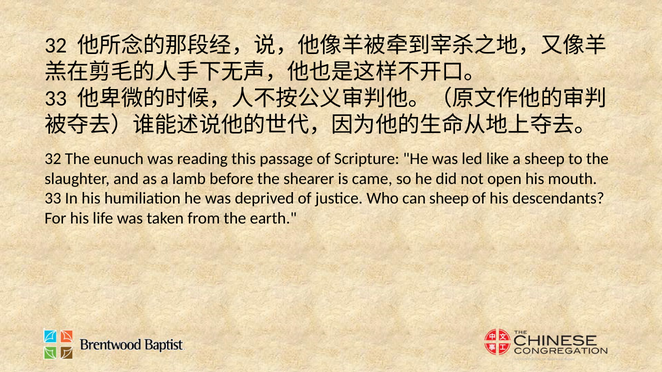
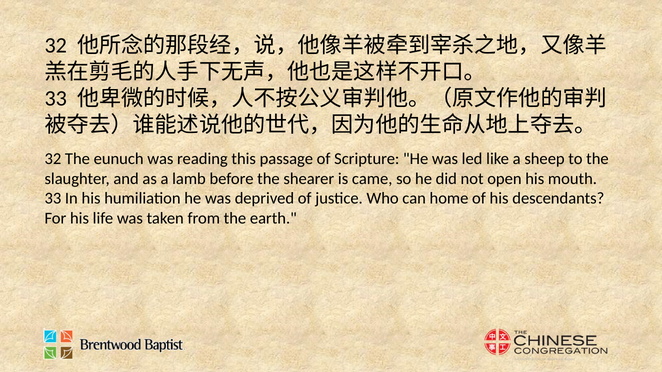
can sheep: sheep -> home (449, 199)
